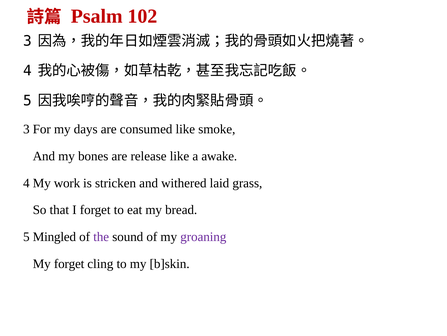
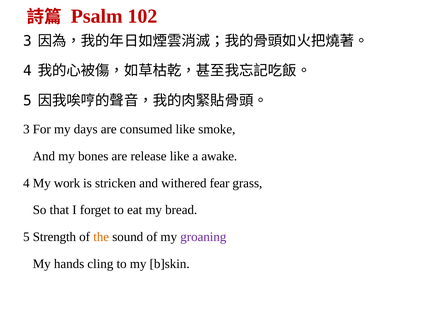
laid: laid -> fear (220, 183)
Mingled: Mingled -> Strength (54, 236)
the colour: purple -> orange (101, 236)
My forget: forget -> hands (69, 263)
